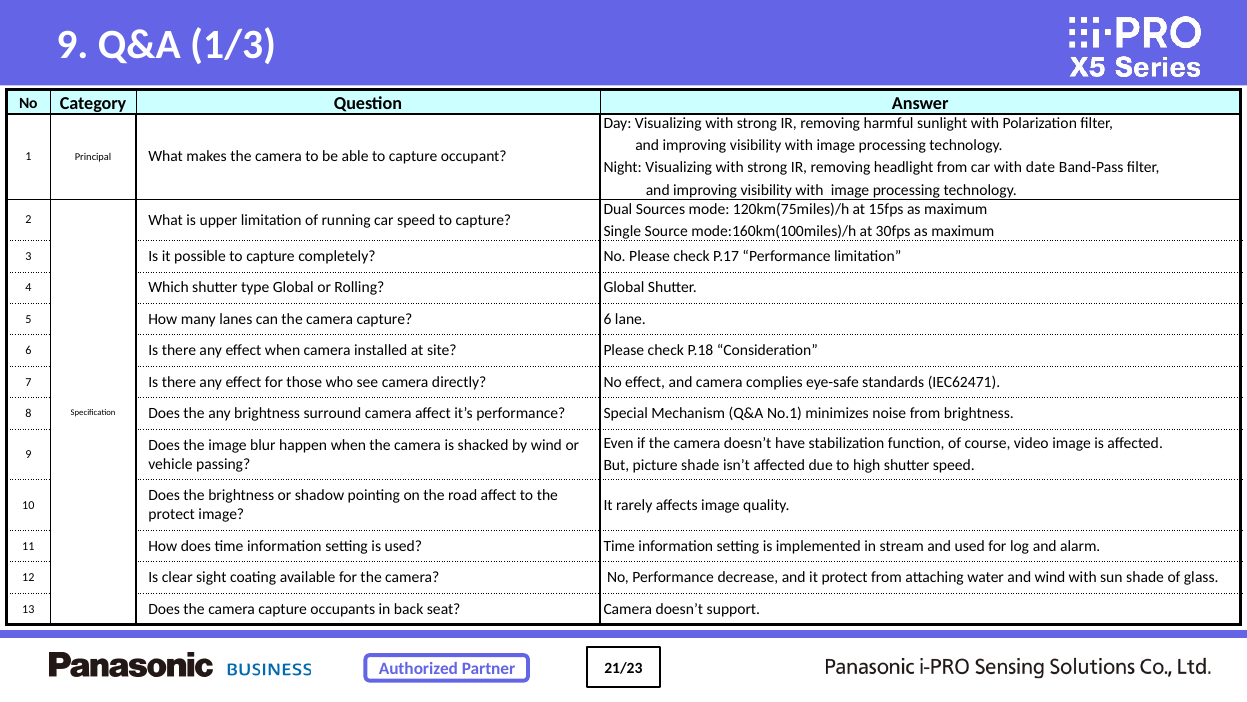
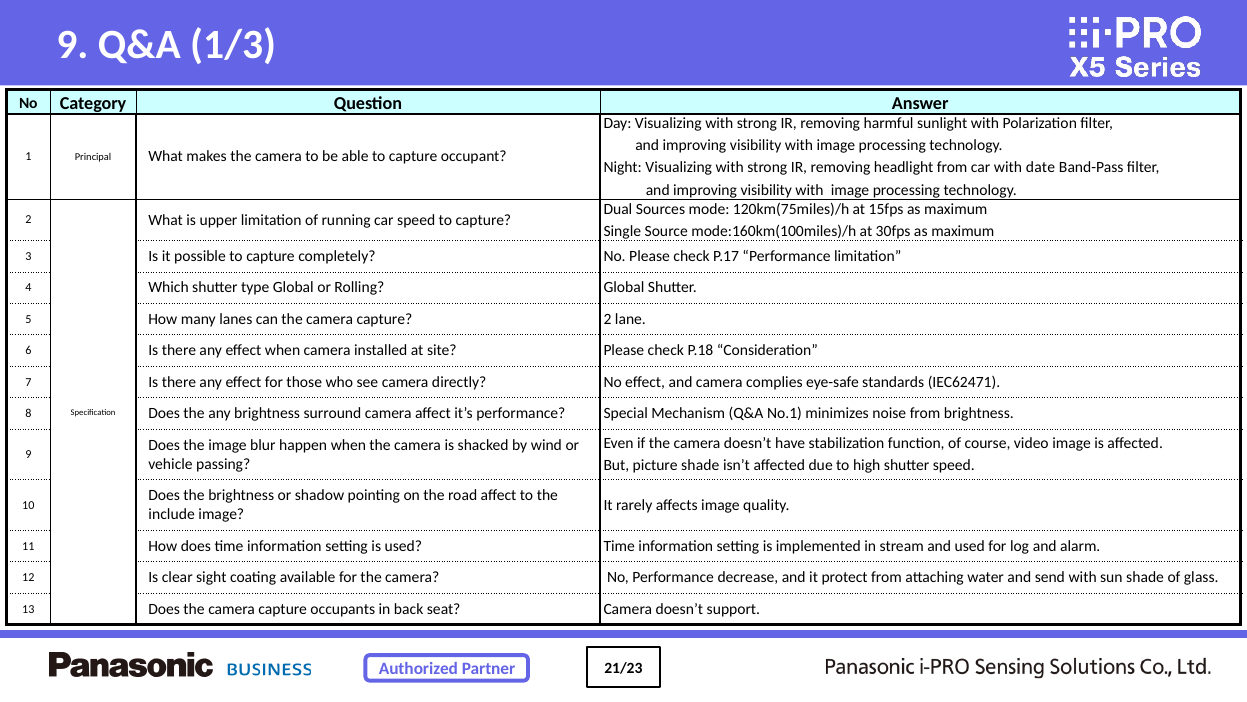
capture 6: 6 -> 2 (608, 319)
protect: protect -> include (172, 514)
and wind: wind -> send (1050, 577)
